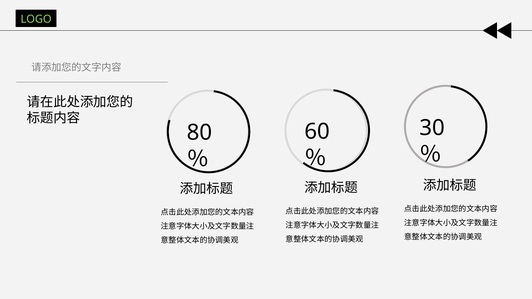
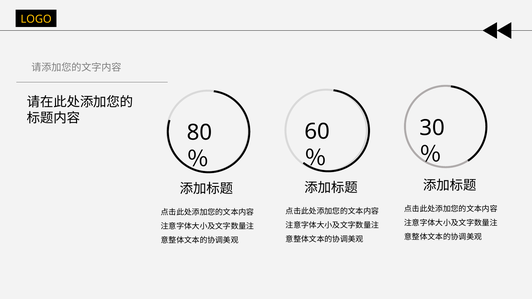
LOGO colour: light green -> yellow (36, 19)
